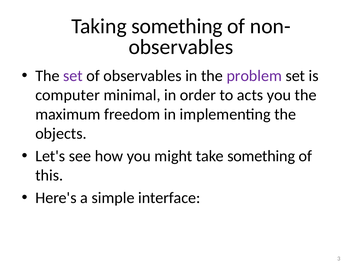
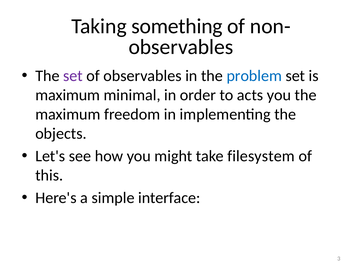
problem colour: purple -> blue (254, 76)
computer: computer -> maximum (68, 95)
take something: something -> filesystem (261, 156)
